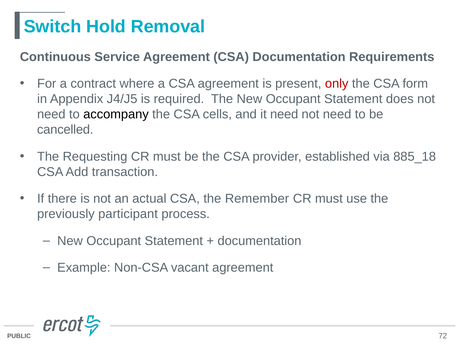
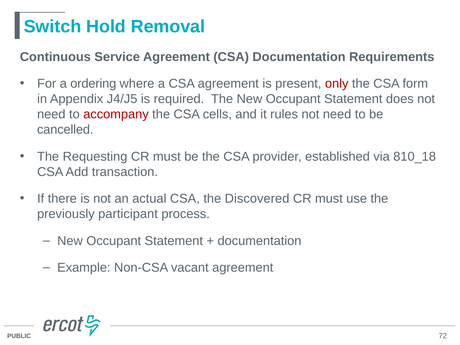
contract: contract -> ordering (93, 84)
accompany colour: black -> red (116, 114)
it need: need -> rules (284, 114)
885_18: 885_18 -> 810_18 (415, 157)
Remember: Remember -> Discovered (257, 199)
